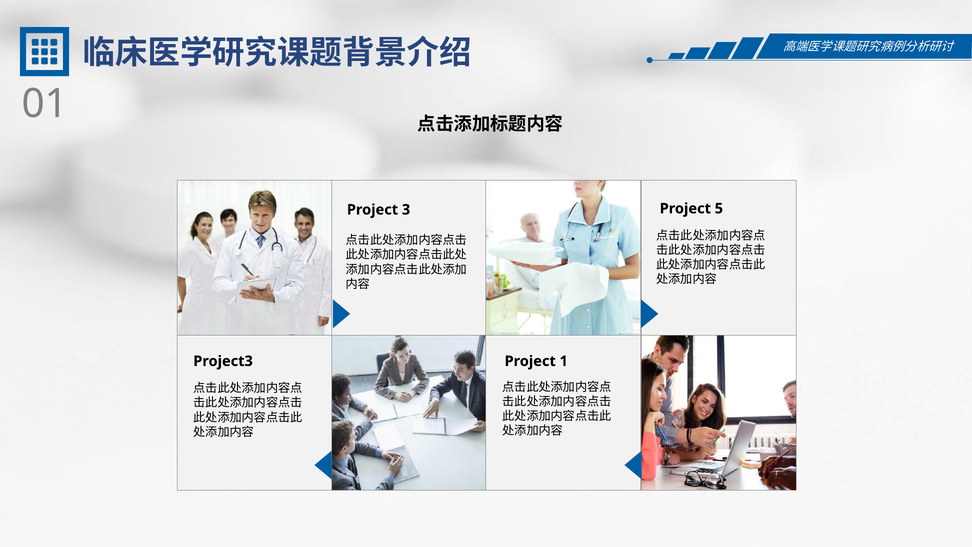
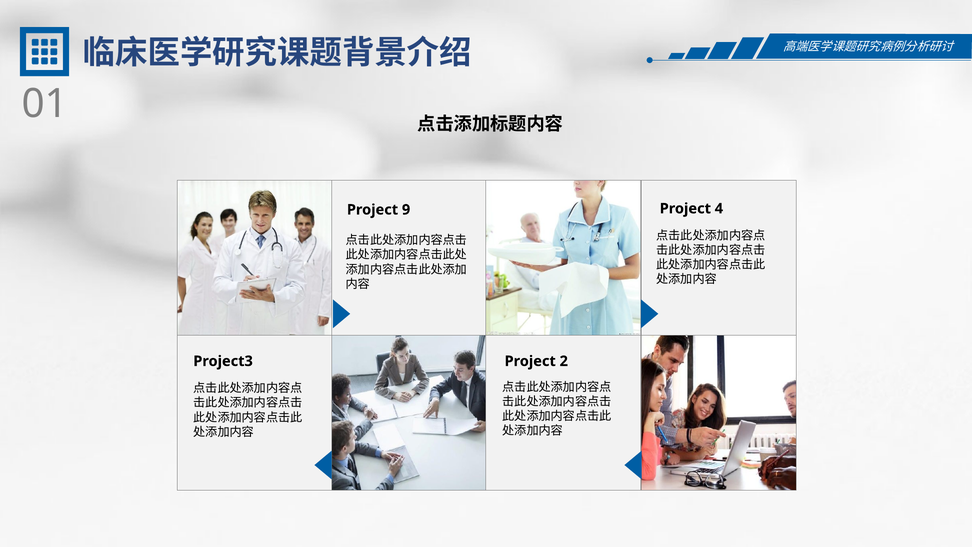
5: 5 -> 4 (719, 208)
3: 3 -> 9 (406, 210)
1: 1 -> 2 (564, 361)
